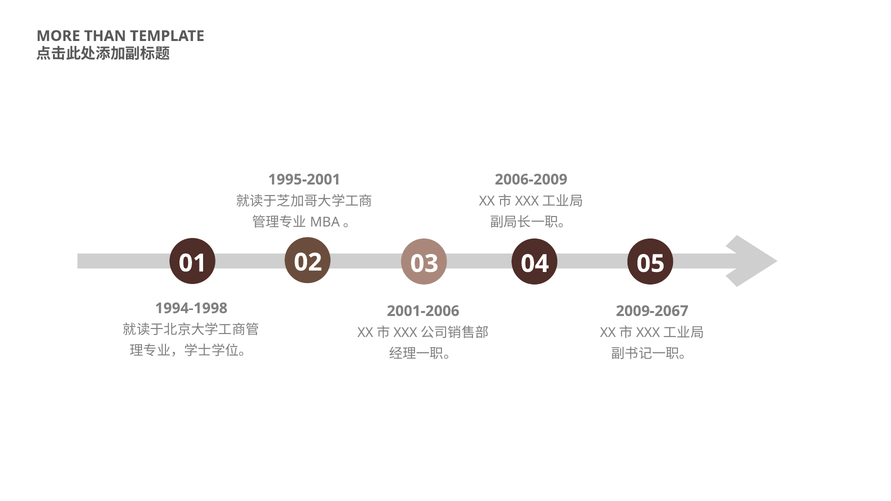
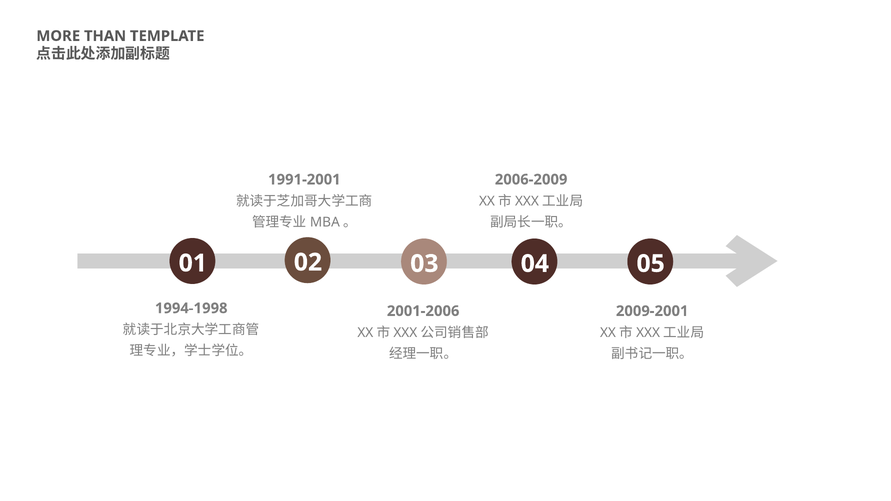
1995-2001: 1995-2001 -> 1991-2001 (304, 180)
2009-2067: 2009-2067 -> 2009-2001 (652, 311)
